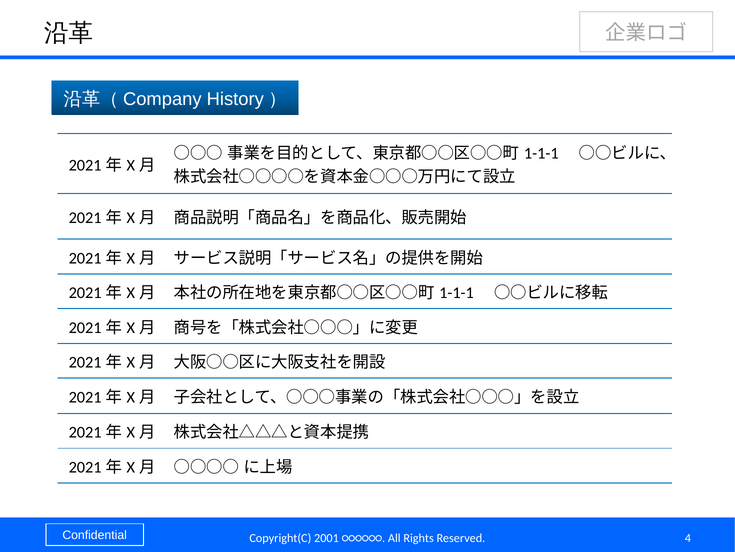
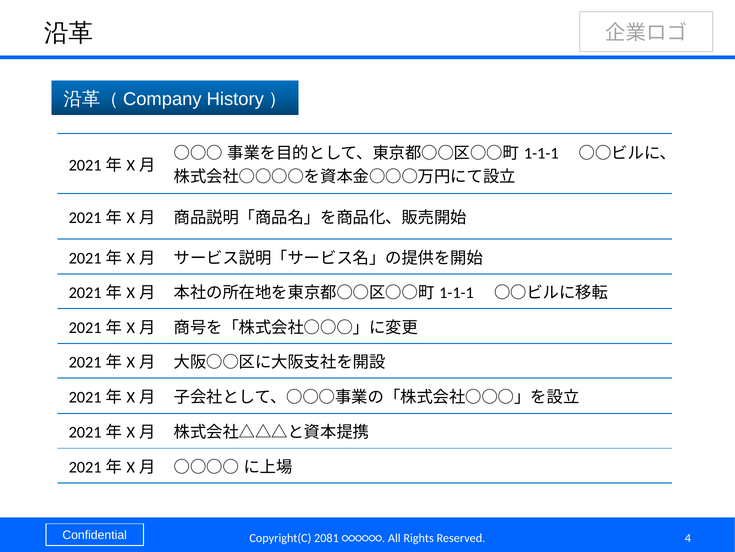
2001: 2001 -> 2081 (326, 537)
